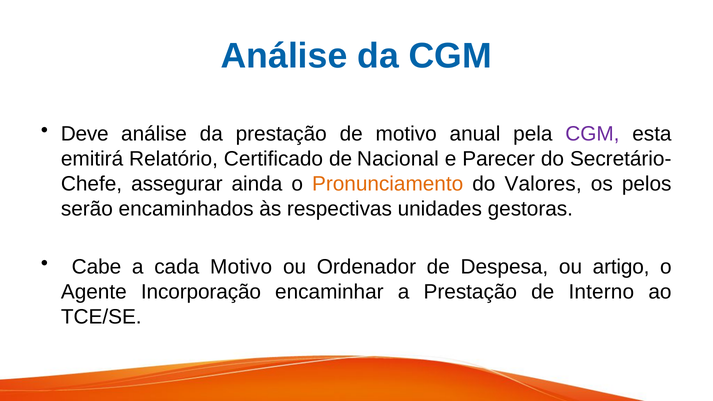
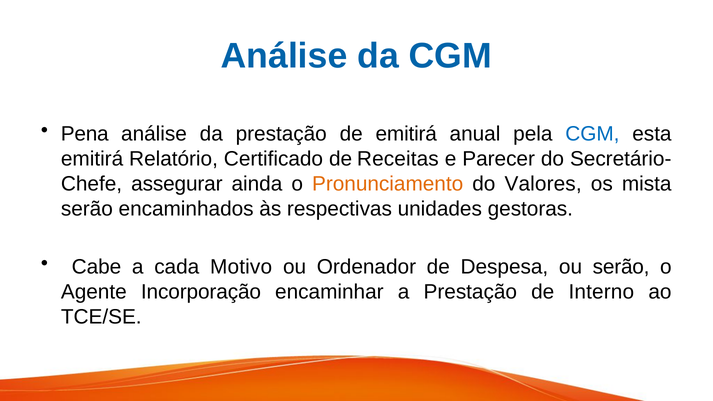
Deve: Deve -> Pena (85, 134)
de motivo: motivo -> emitirá (406, 134)
CGM colour: purple -> blue (592, 134)
Nacional: Nacional -> Receitas (398, 159)
pelos: pelos -> mista (647, 184)
ou artigo: artigo -> serão (621, 267)
